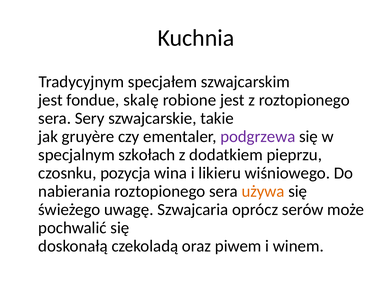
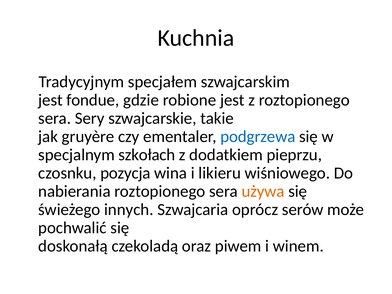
skalę: skalę -> gdzie (141, 100)
podgrzewa colour: purple -> blue (258, 137)
uwagę: uwagę -> innych (129, 210)
